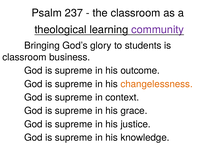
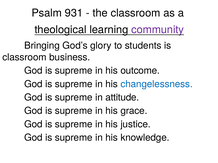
237: 237 -> 931 (74, 13)
changelessness colour: orange -> blue (157, 84)
context: context -> attitude (122, 98)
